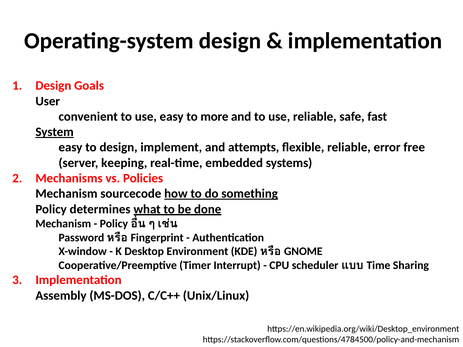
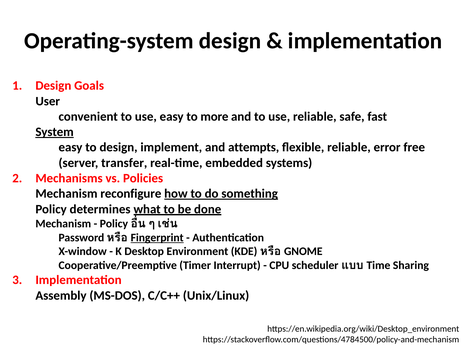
keeping: keeping -> transfer (124, 163)
sourcecode: sourcecode -> reconfigure (131, 194)
Fingerprint underline: none -> present (157, 238)
